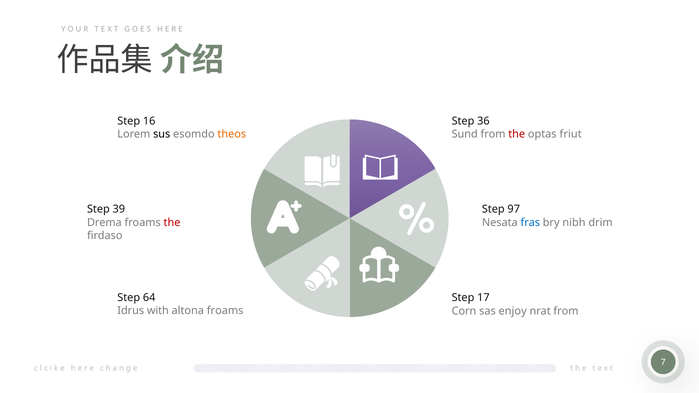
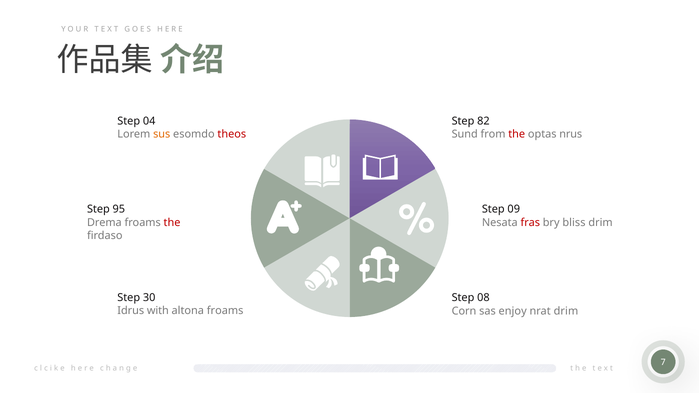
16: 16 -> 04 (149, 121)
36: 36 -> 82 (483, 121)
sus colour: black -> orange (162, 134)
theos colour: orange -> red (232, 134)
friut: friut -> nrus (571, 134)
39: 39 -> 95 (119, 209)
97: 97 -> 09 (514, 209)
fras colour: blue -> red (530, 223)
nibh: nibh -> bliss (574, 223)
64: 64 -> 30 (149, 298)
17: 17 -> 08 (483, 298)
nrat from: from -> drim (566, 311)
